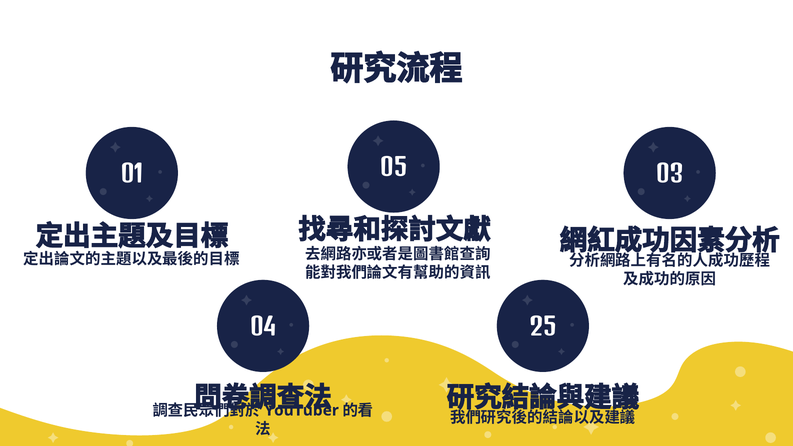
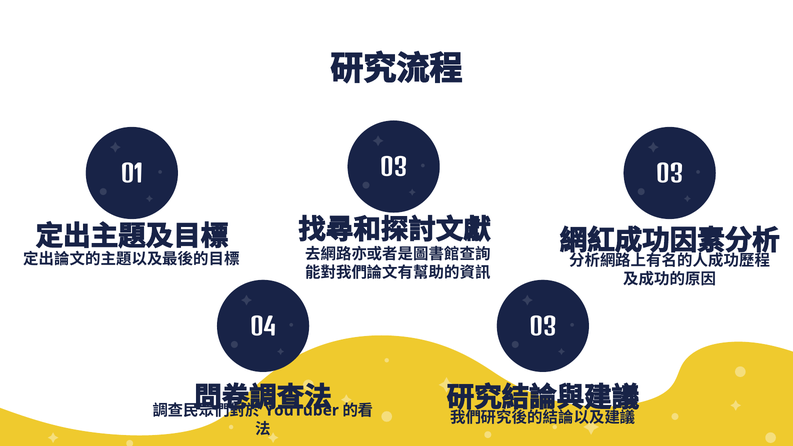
01 05: 05 -> 03 (394, 168)
04 25: 25 -> 03 (543, 328)
